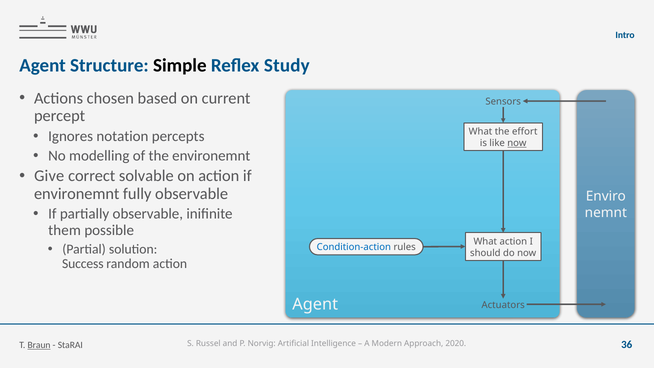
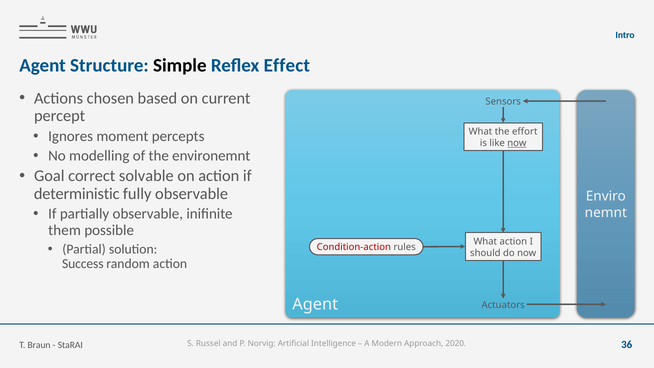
Study: Study -> Effect (287, 65)
notation: notation -> moment (122, 136)
Give: Give -> Goal (49, 176)
environemnt: environemnt -> deterministic (77, 194)
Condition-action colour: blue -> red (354, 247)
Braun underline: present -> none (39, 345)
